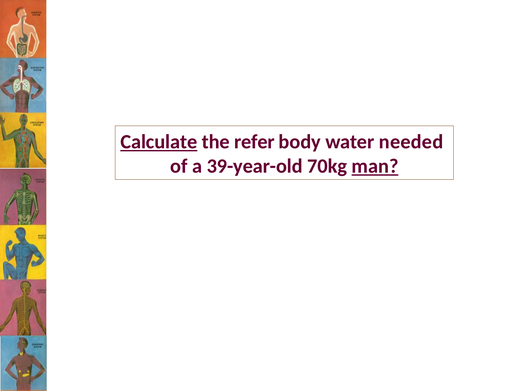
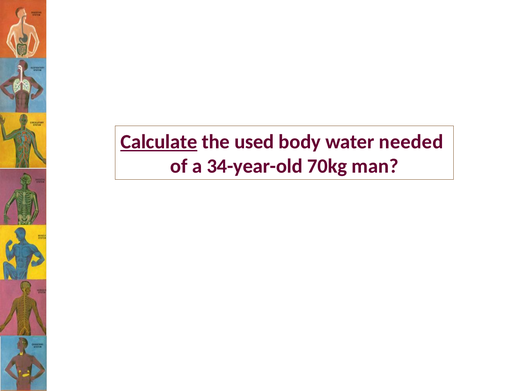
refer: refer -> used (254, 142)
39-year-old: 39-year-old -> 34-year-old (255, 166)
man underline: present -> none (375, 166)
